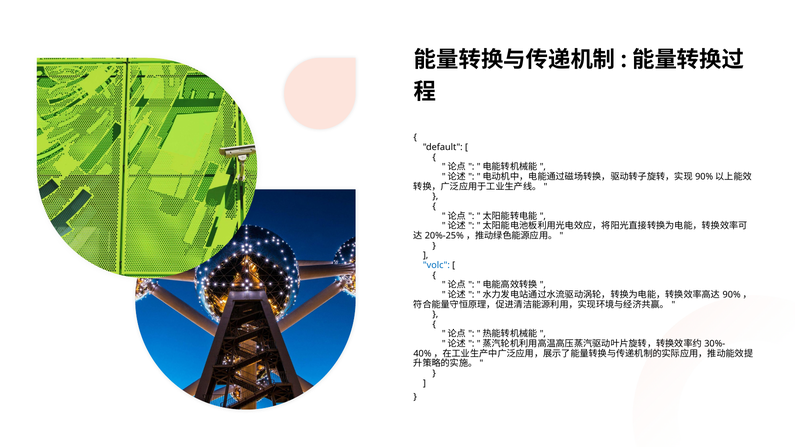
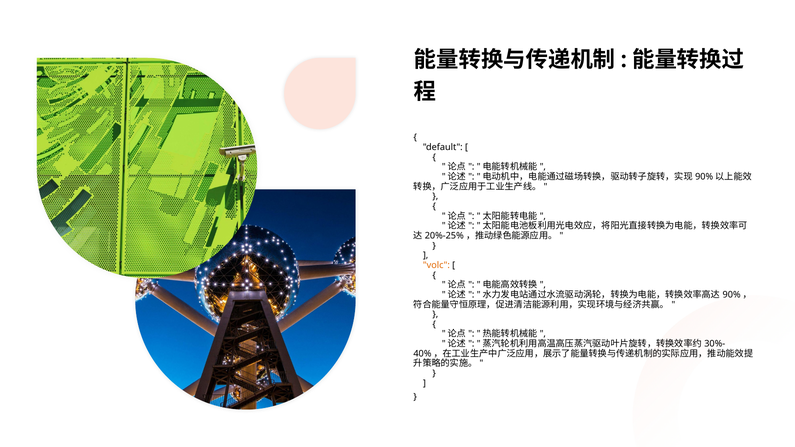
volc colour: blue -> orange (436, 265)
